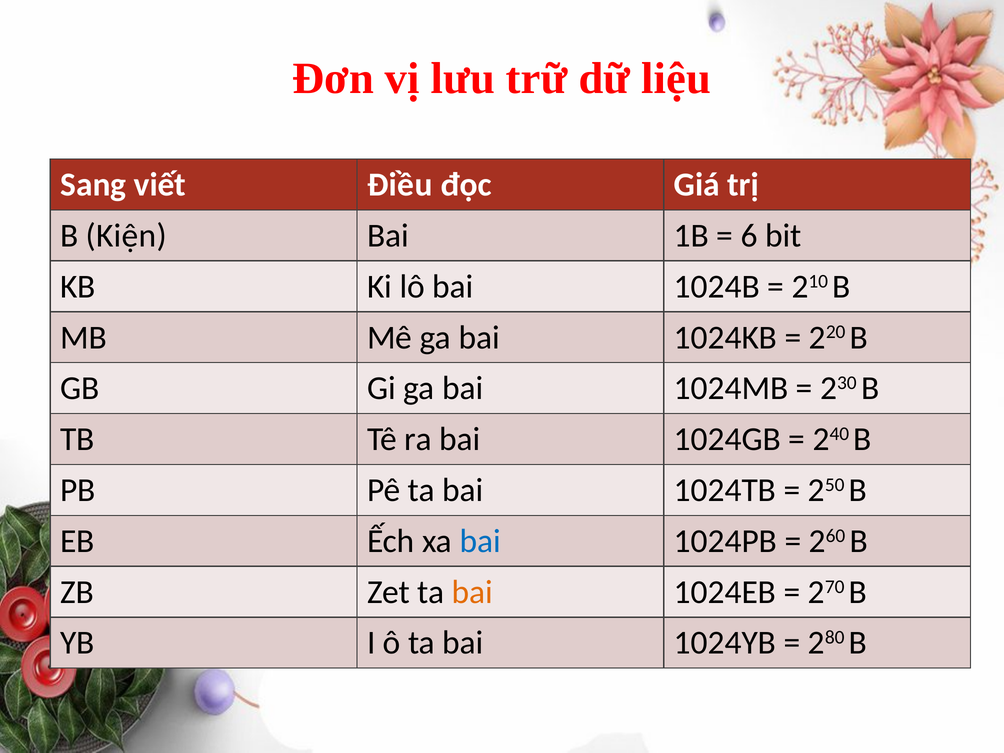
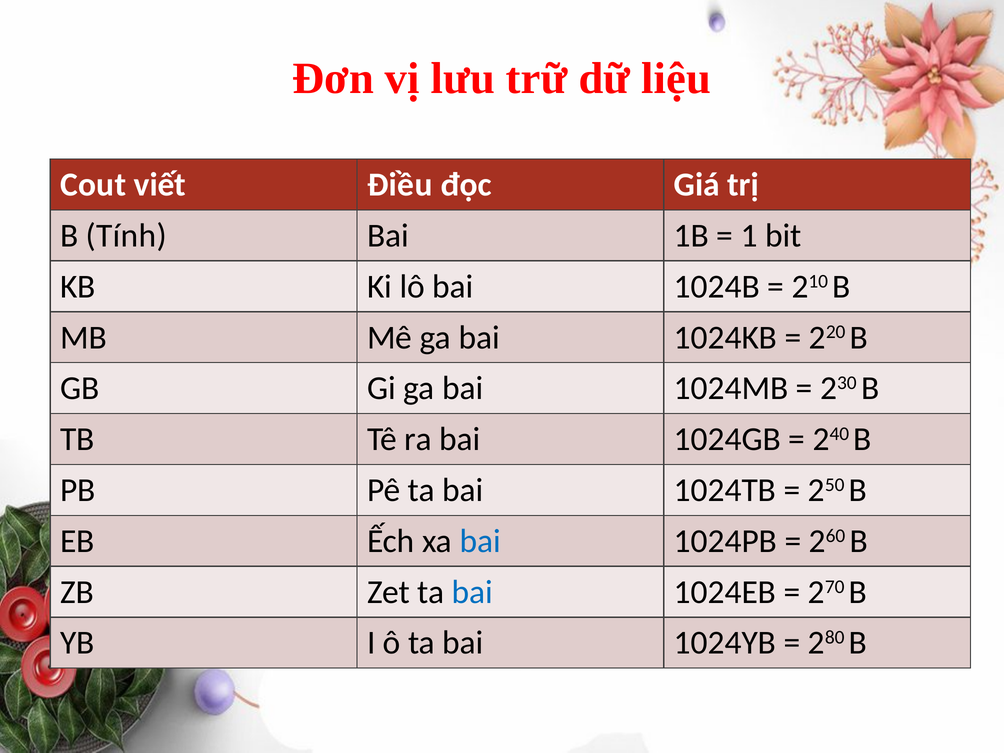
Sang: Sang -> Cout (93, 185)
Kiện: Kiện -> Tính (126, 236)
6: 6 -> 1 (749, 236)
bai colour: orange -> blue (472, 592)
